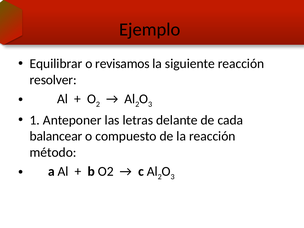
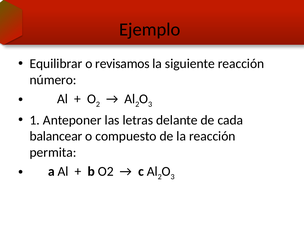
resolver: resolver -> número (53, 80)
método: método -> permita (53, 153)
